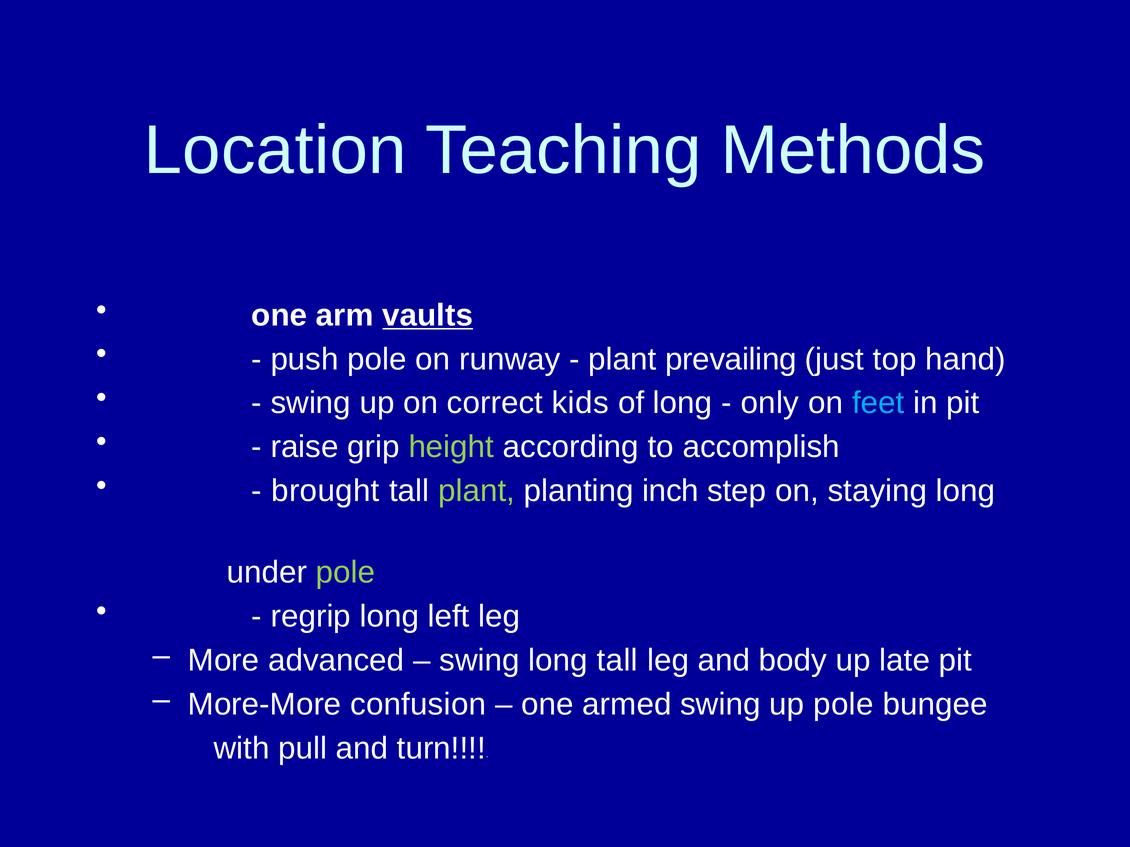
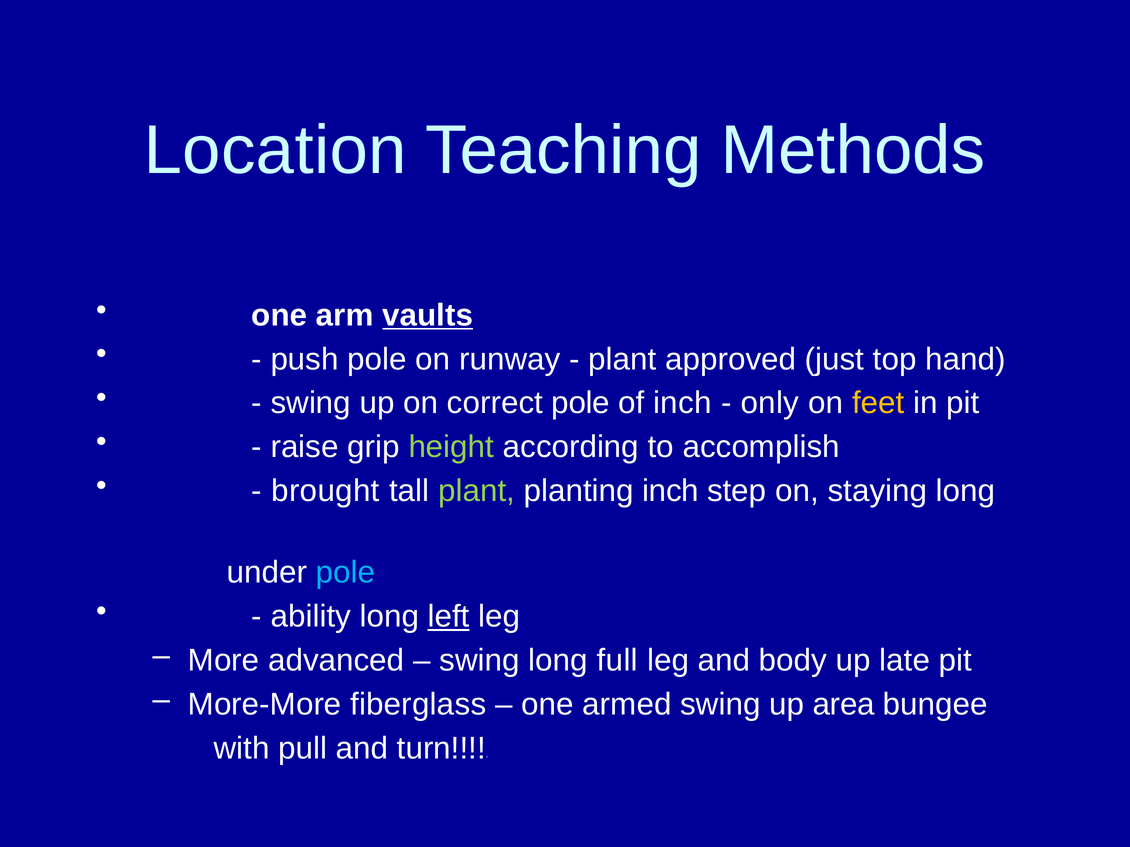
prevailing: prevailing -> approved (731, 359)
correct kids: kids -> pole (581, 403)
of long: long -> inch (682, 403)
feet colour: light blue -> yellow (878, 403)
pole colour: light green -> light blue (346, 573)
regrip: regrip -> ability (311, 617)
left underline: none -> present (449, 617)
long tall: tall -> full (617, 661)
confusion: confusion -> fiberglass (418, 705)
up pole: pole -> area (844, 705)
